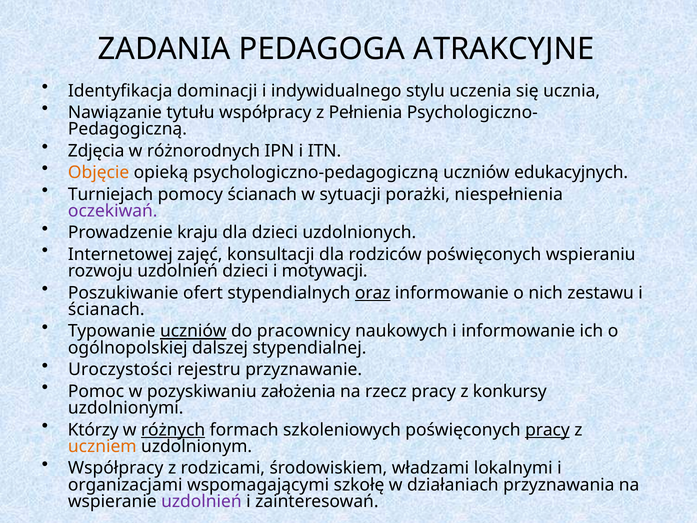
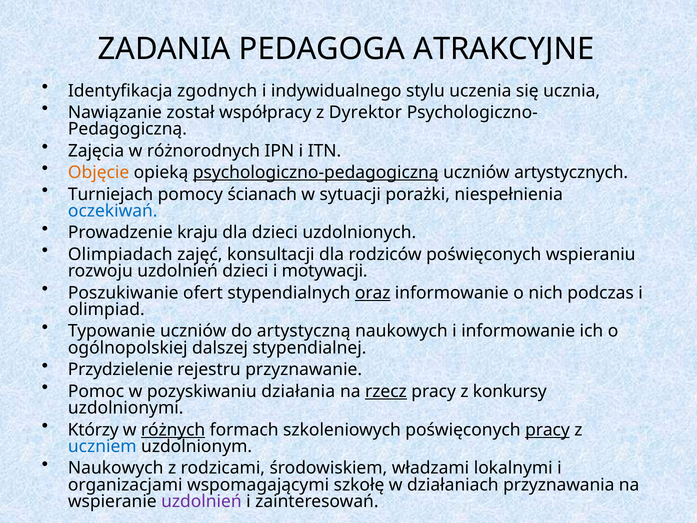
dominacji: dominacji -> zgodnych (217, 91)
tytułu: tytułu -> został (191, 112)
Pełnienia: Pełnienia -> Dyrektor (365, 112)
Zdjęcia: Zdjęcia -> Zajęcia (96, 151)
psychologiczno-pedagogiczną underline: none -> present (316, 172)
edukacyjnych: edukacyjnych -> artystycznych (571, 172)
oczekiwań colour: purple -> blue (113, 211)
Internetowej: Internetowej -> Olimpiadach (120, 254)
zestawu: zestawu -> podczas (601, 293)
ścianach: ścianach -> olimpiad (106, 309)
uczniów underline: present -> none (193, 331)
pracownicy: pracownicy -> artystyczną (304, 331)
Uroczystości: Uroczystości -> Przydzielenie (120, 370)
założenia: założenia -> działania (298, 391)
rzecz underline: none -> present (386, 391)
uczniem colour: orange -> blue (102, 446)
Współpracy: Współpracy -> Naukowych (116, 468)
